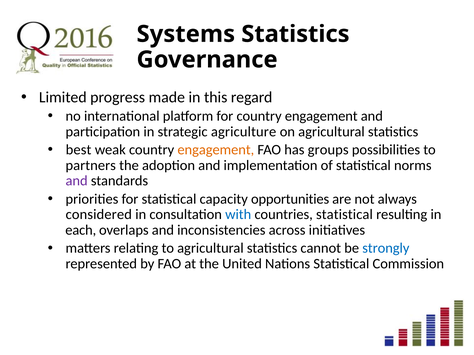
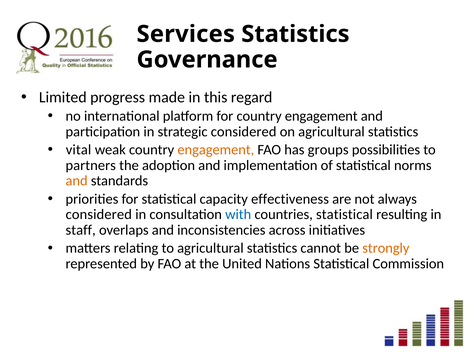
Systems: Systems -> Services (186, 34)
strategic agriculture: agriculture -> considered (244, 132)
best: best -> vital (79, 150)
and colour: purple -> orange (77, 181)
opportunities: opportunities -> effectiveness (290, 199)
each: each -> staff (81, 230)
strongly colour: blue -> orange (386, 249)
